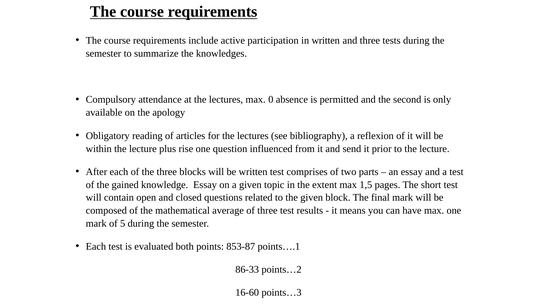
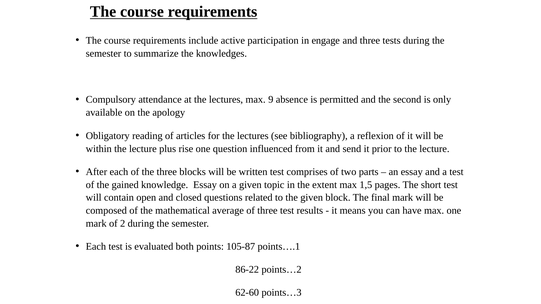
in written: written -> engage (326, 40)
0: 0 -> 9 (271, 100)
5: 5 -> 2 (123, 224)
853-87: 853-87 -> 105-87 (241, 247)
86-33: 86-33 -> 86-22 (247, 270)
16-60: 16-60 -> 62-60 (247, 293)
